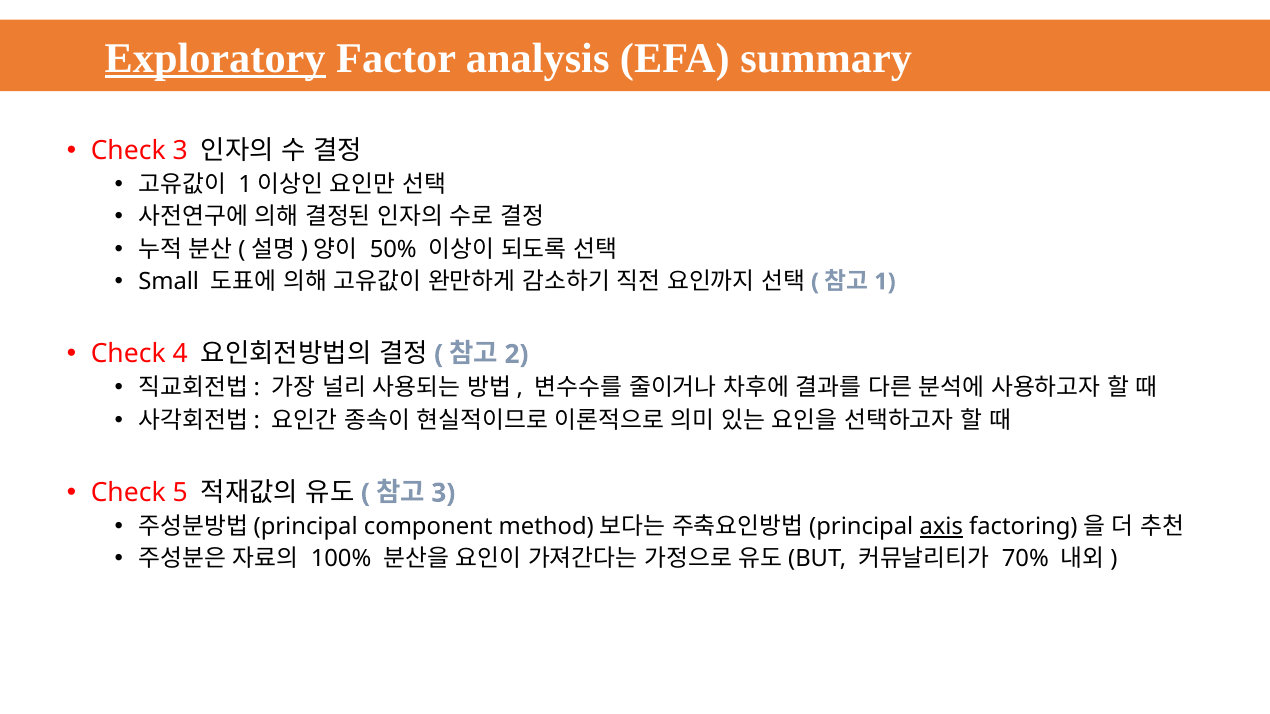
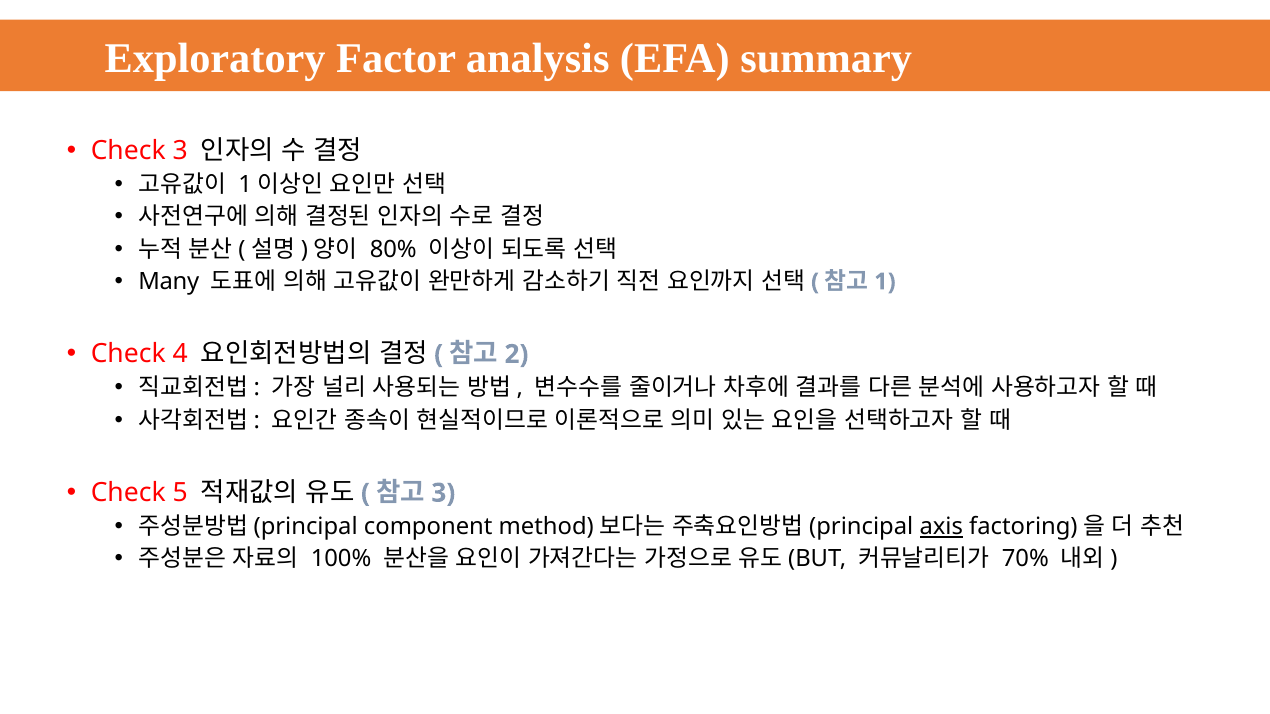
Exploratory underline: present -> none (215, 58)
50%: 50% -> 80% (393, 249)
Small: Small -> Many (169, 282)
